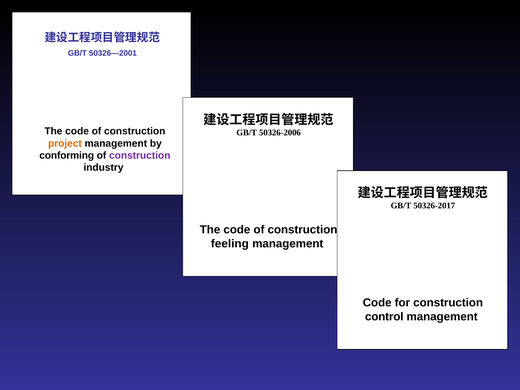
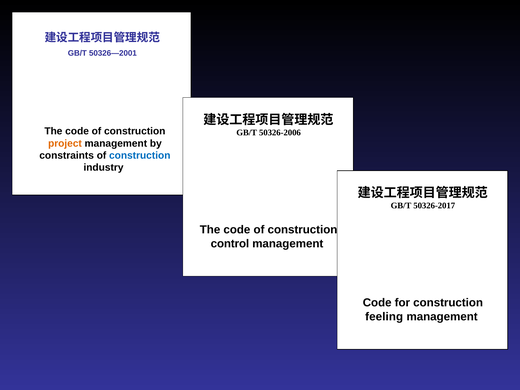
conforming: conforming -> constraints (67, 156)
construction colour: purple -> blue (140, 156)
feeling: feeling -> control (230, 244)
control: control -> feeling (384, 317)
